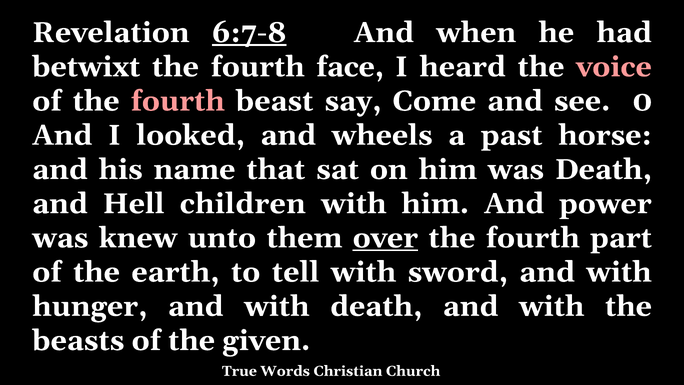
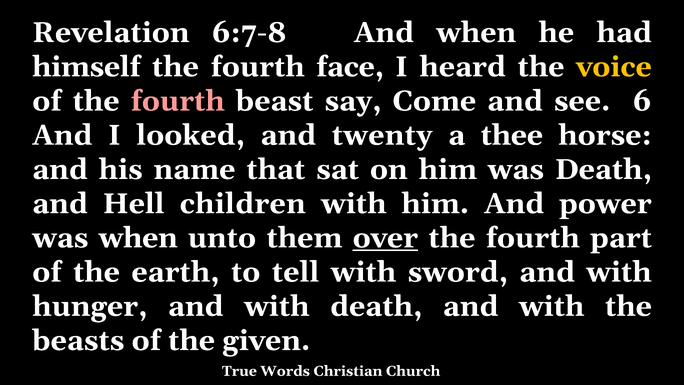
6:7-8 underline: present -> none (249, 33)
betwixt: betwixt -> himself (86, 67)
voice colour: pink -> yellow (614, 67)
0: 0 -> 6 (642, 101)
wheels: wheels -> twenty (382, 135)
past: past -> thee (512, 135)
was knew: knew -> when (138, 238)
